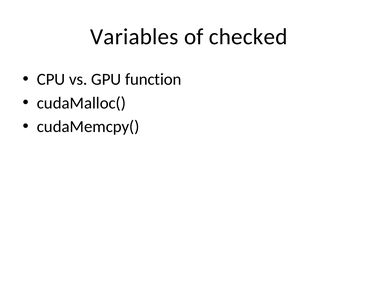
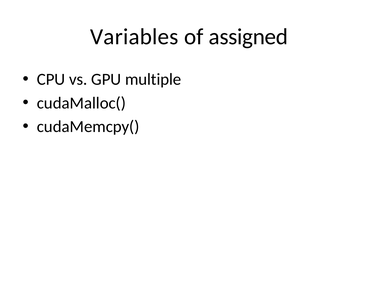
checked: checked -> assigned (248, 37)
function: function -> multiple (153, 79)
